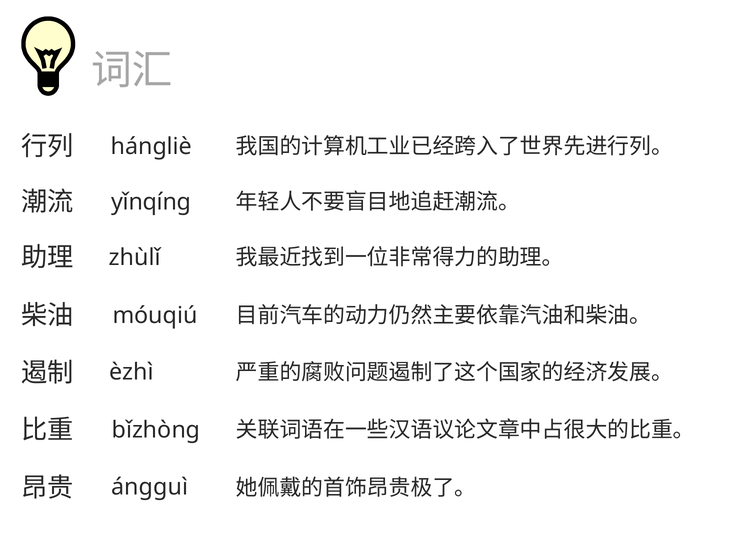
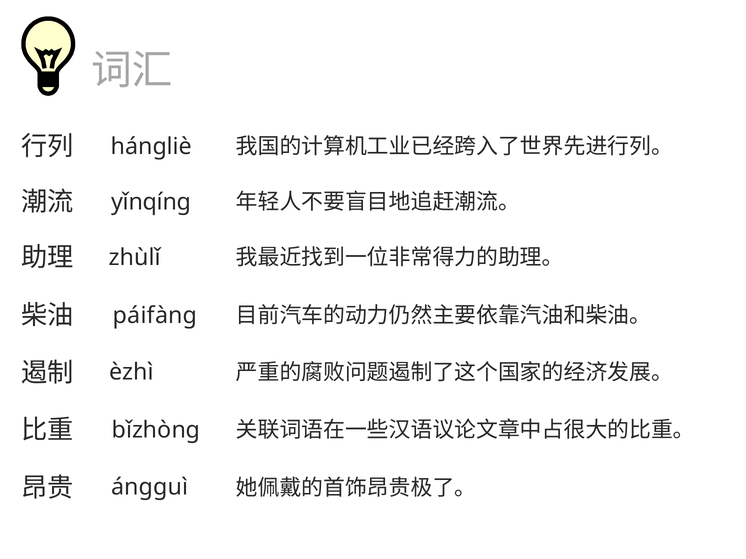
móuqiú: móuqiú -> páifàng (155, 316)
